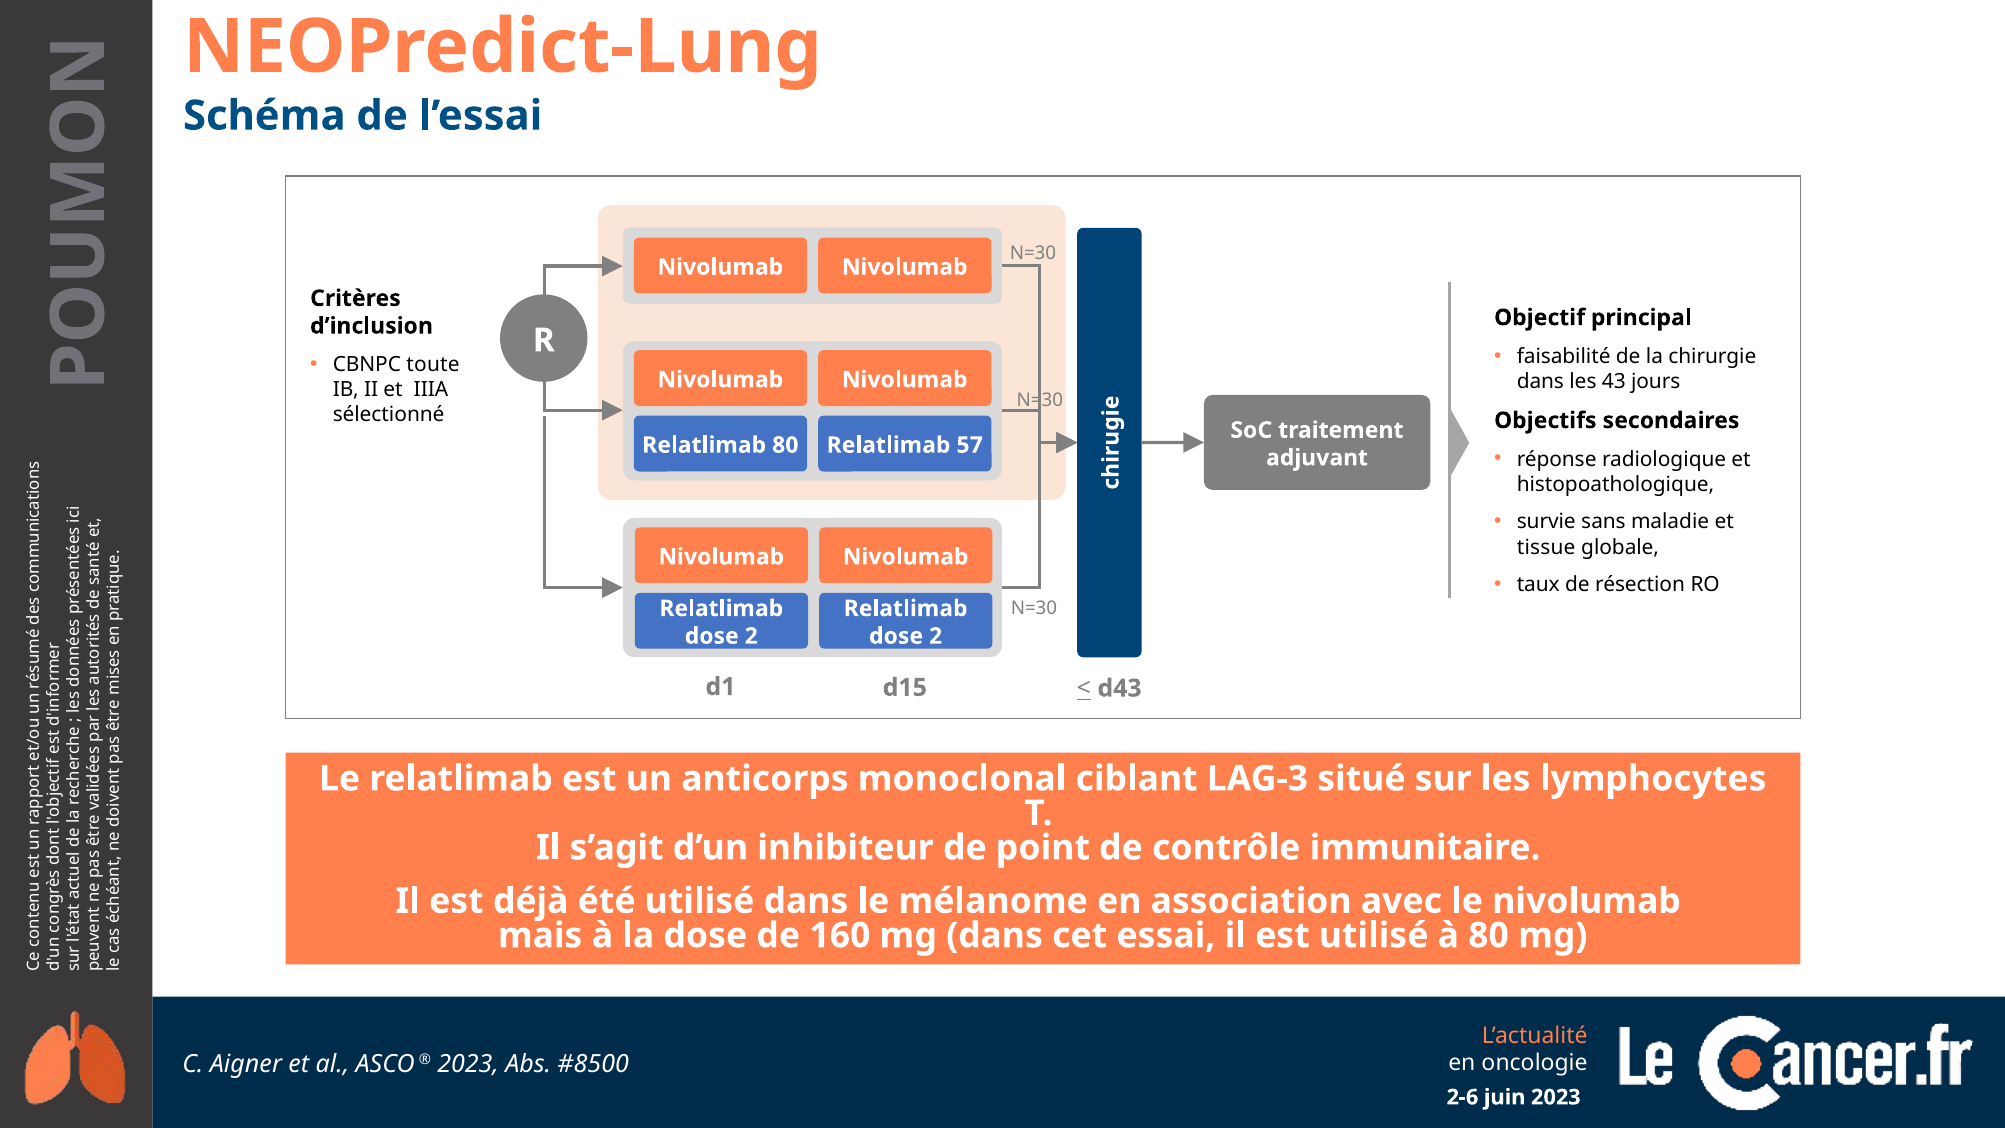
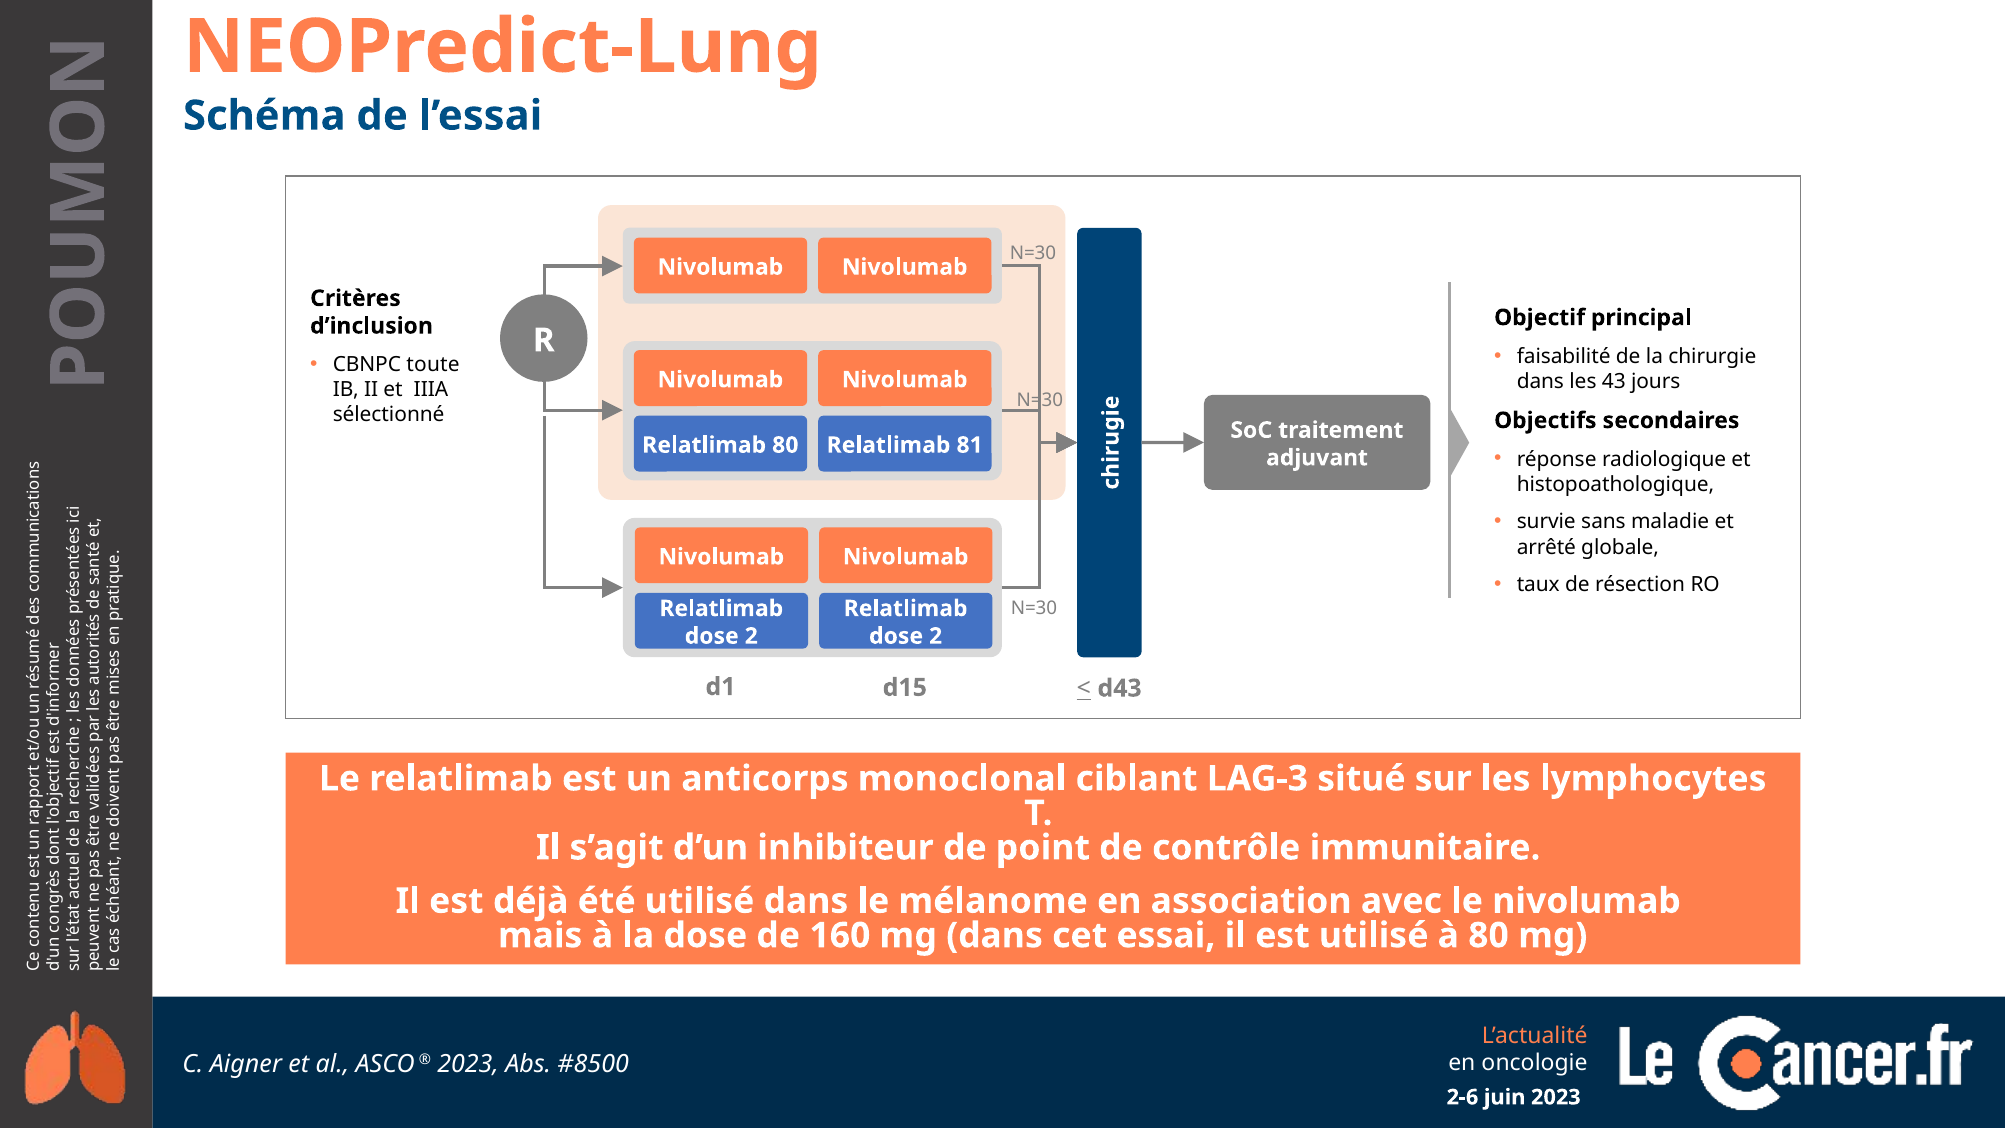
57: 57 -> 81 (970, 445)
tissue: tissue -> arrêté (1546, 547)
